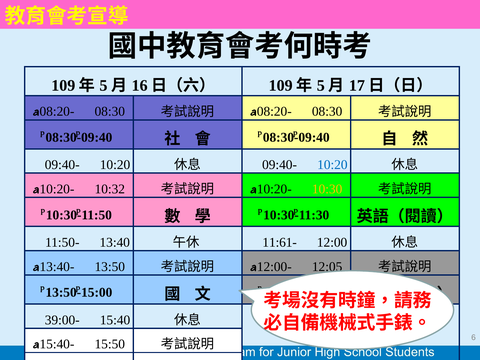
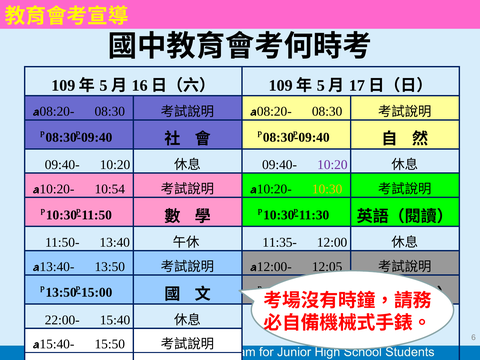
10:20 colour: blue -> purple (332, 165)
10:32: 10:32 -> 10:54 (110, 189)
11:61-: 11:61- -> 11:35- (280, 242)
39:00-: 39:00- -> 22:00- (62, 320)
